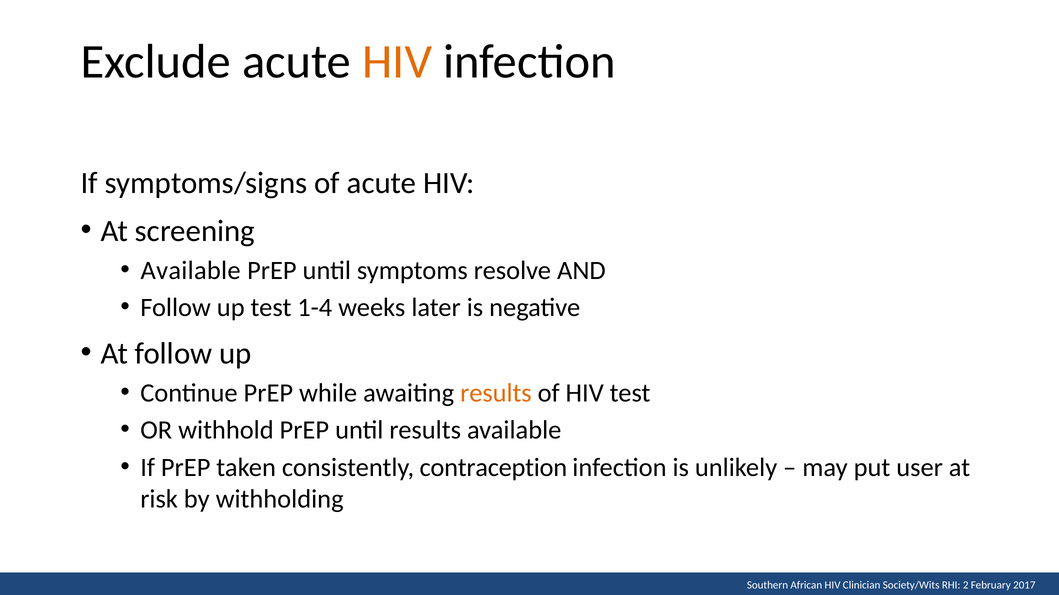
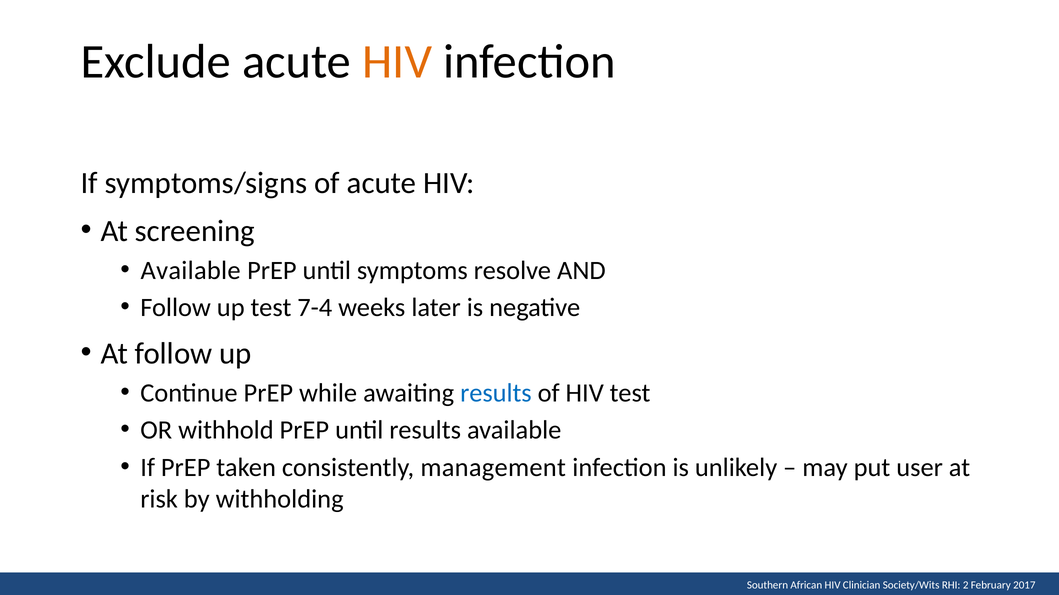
1-4: 1-4 -> 7-4 (315, 308)
results colour: orange -> blue (496, 393)
contraception: contraception -> management (493, 468)
